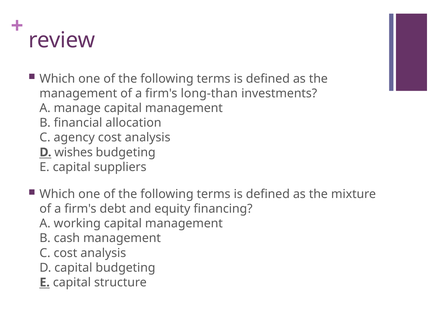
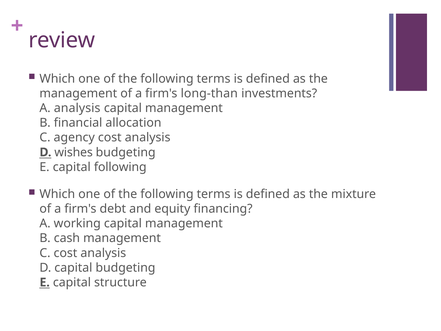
A manage: manage -> analysis (77, 108)
capital suppliers: suppliers -> following (120, 167)
